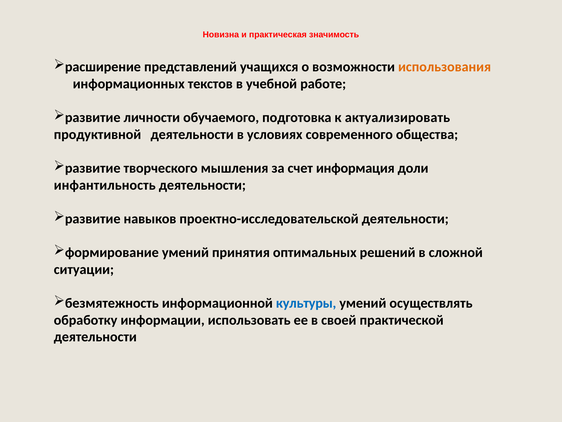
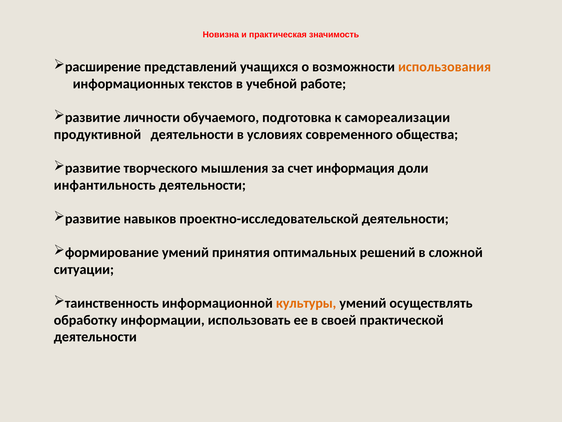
актуализировать: актуализировать -> самореализации (397, 117)
безмятежность: безмятежность -> таинственность (112, 303)
культуры colour: blue -> orange (306, 303)
